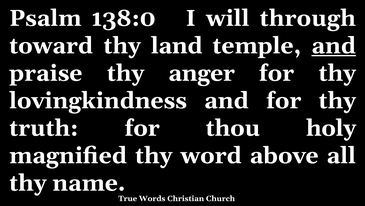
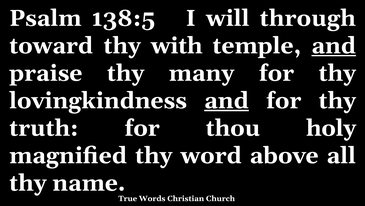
138:0: 138:0 -> 138:5 (123, 18)
land: land -> with (177, 46)
anger: anger -> many (201, 73)
and underline: none -> present (226, 100)
